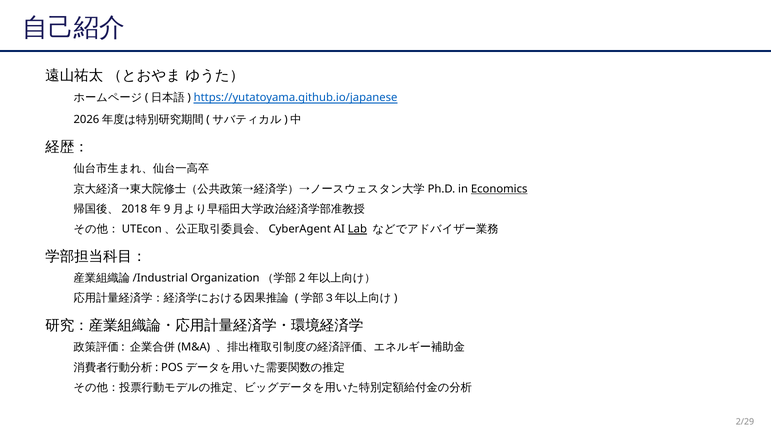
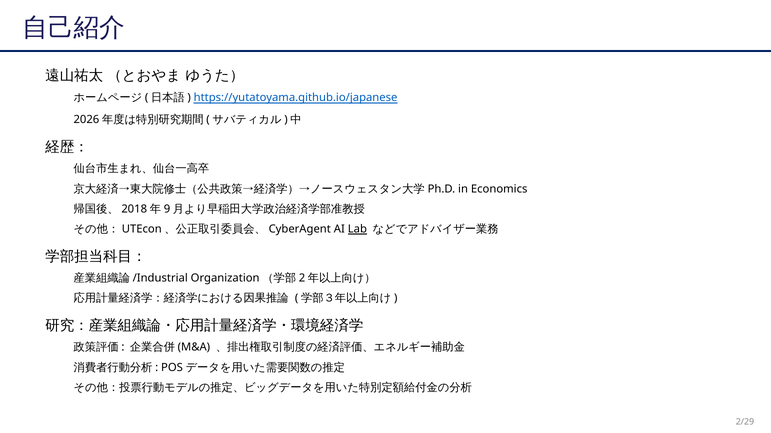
Economics underline: present -> none (499, 189)
